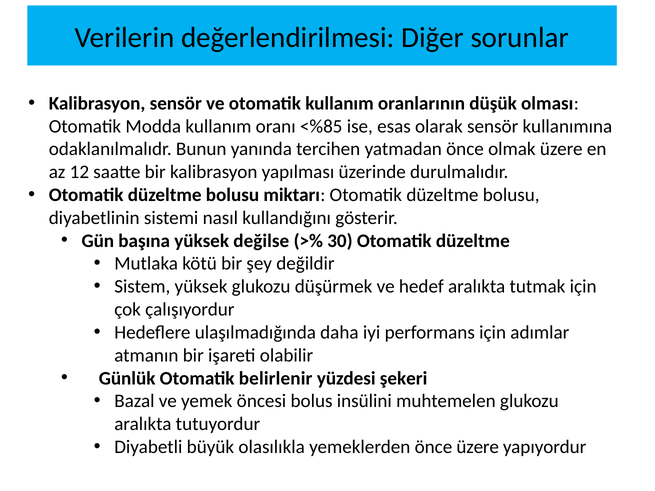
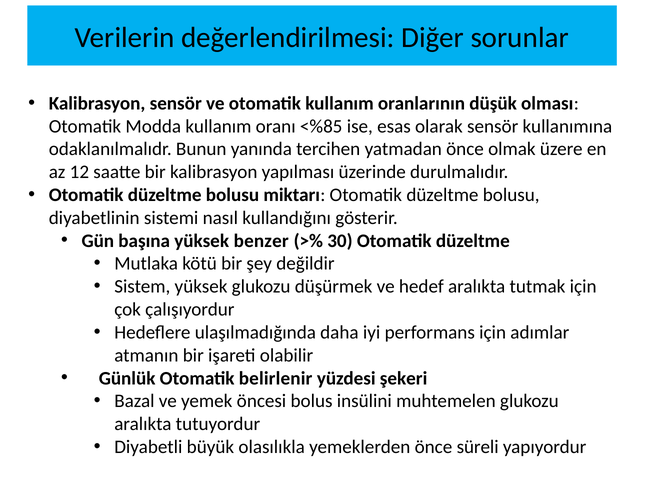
değilse: değilse -> benzer (261, 241)
önce üzere: üzere -> süreli (478, 447)
